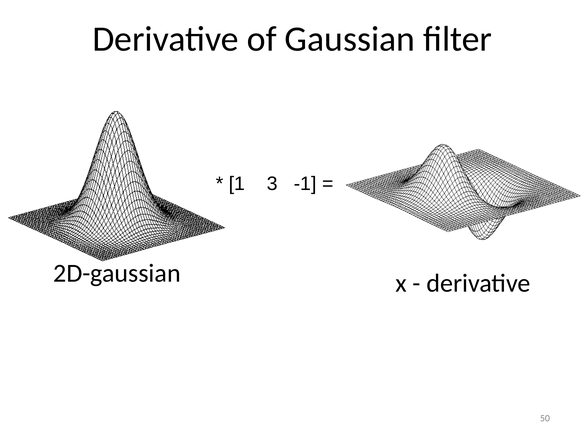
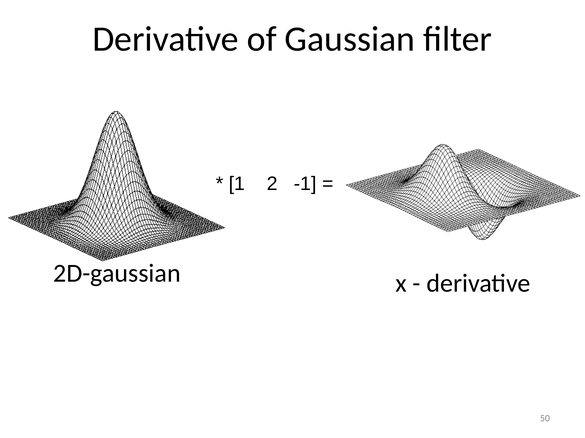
3: 3 -> 2 (272, 184)
